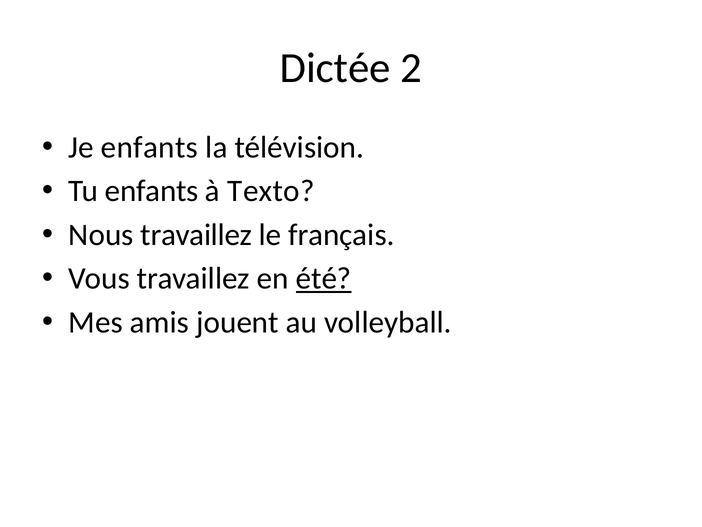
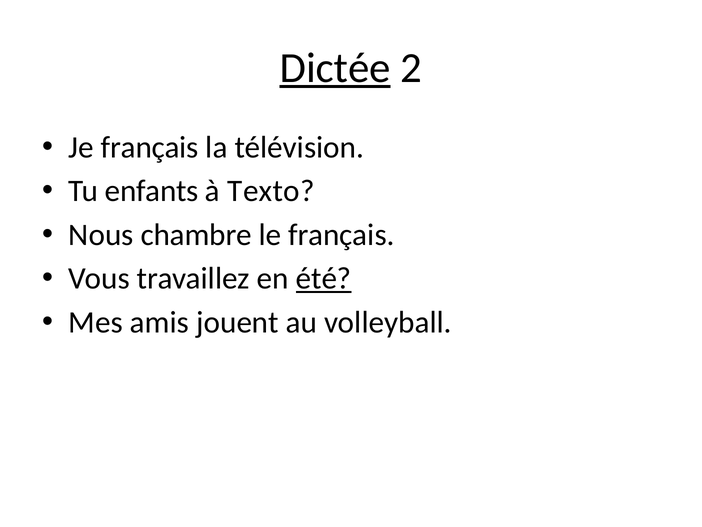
Dictée underline: none -> present (335, 68)
Je enfants: enfants -> français (150, 147)
Nous travaillez: travaillez -> chambre (196, 235)
